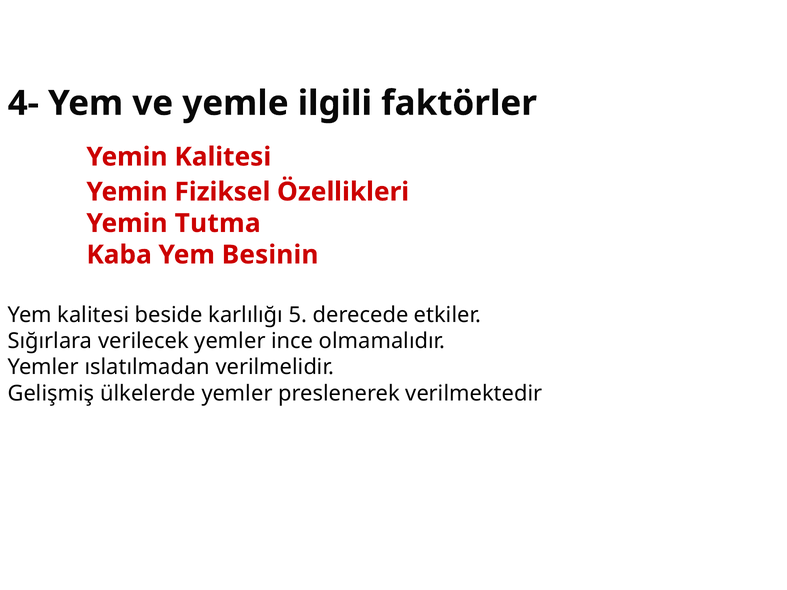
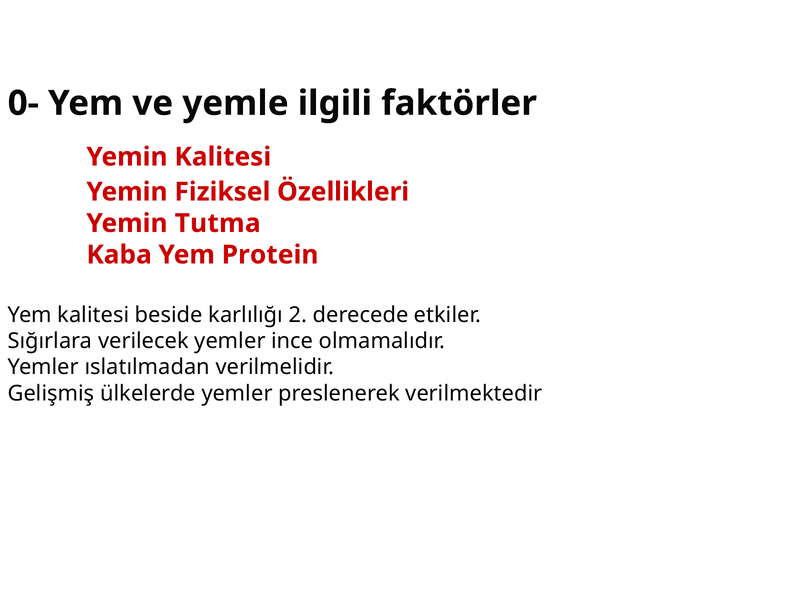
4-: 4- -> 0- (23, 103)
Besinin: Besinin -> Protein (270, 255)
5: 5 -> 2 (298, 315)
